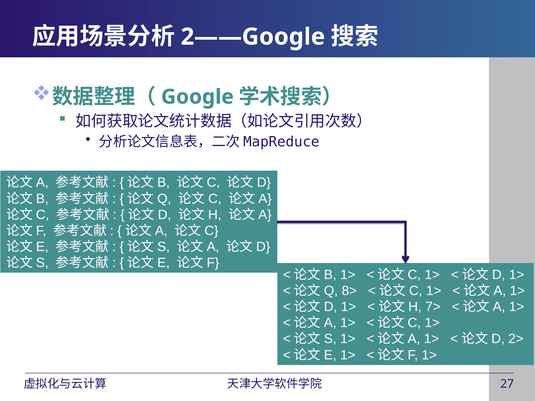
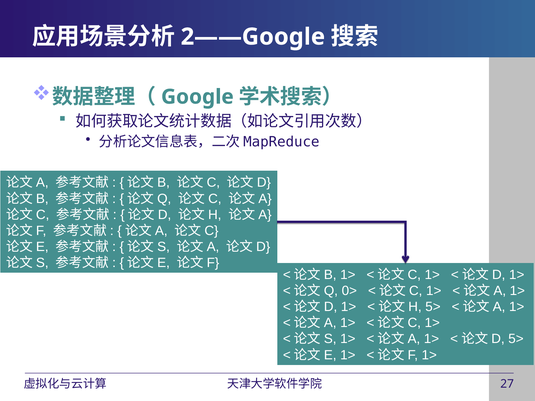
8>: 8> -> 0> (349, 291)
7>: 7> -> 5> (433, 307)
2>: 2> -> 5> (516, 339)
